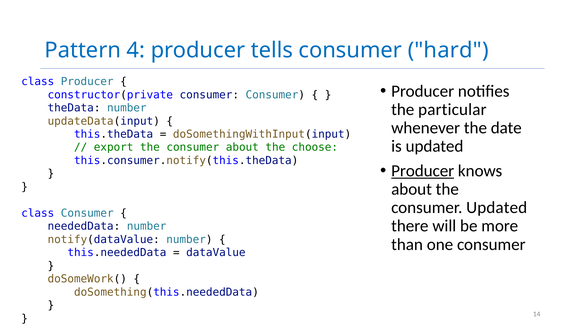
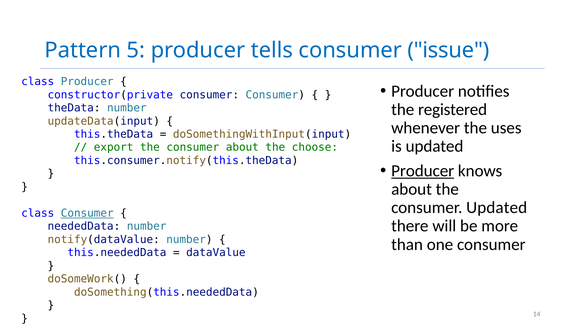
4: 4 -> 5 (136, 50)
hard: hard -> issue (448, 50)
particular: particular -> registered (453, 110)
date: date -> uses (506, 128)
Consumer underline: none -> present (87, 213)
